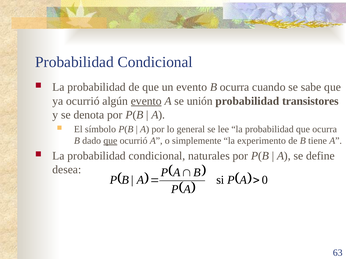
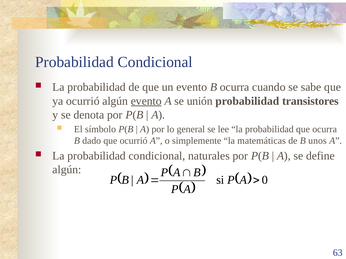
que underline: present -> none (110, 141)
experimento: experimento -> matemáticas (262, 141)
tiene: tiene -> unos (317, 141)
desea: desea -> algún (67, 170)
